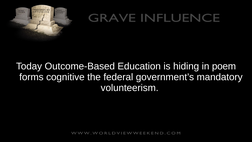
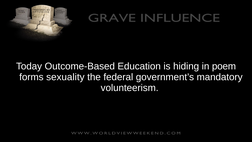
cognitive: cognitive -> sexuality (65, 77)
